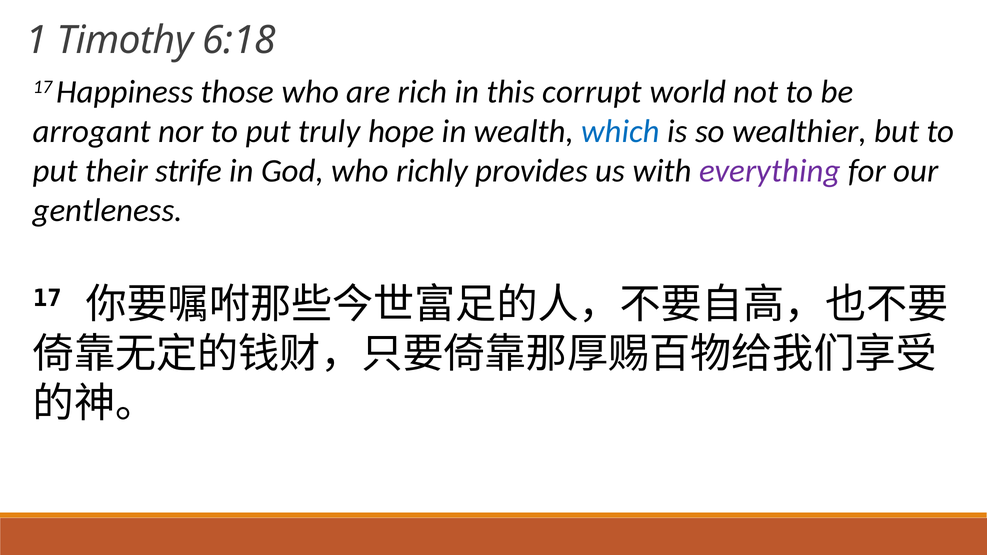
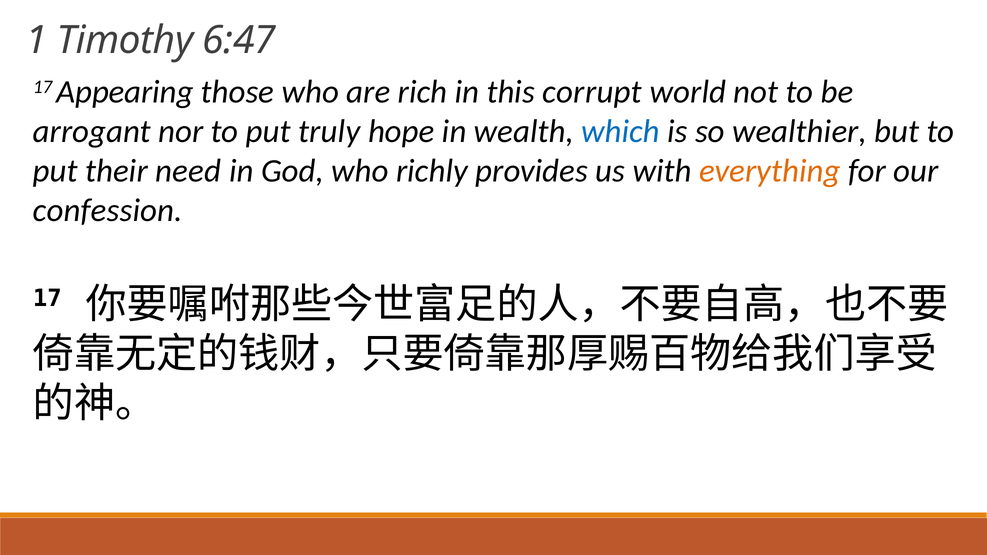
6:18: 6:18 -> 6:47 (239, 40)
Happiness: Happiness -> Appearing (125, 92)
strife: strife -> need (188, 171)
everything colour: purple -> orange (770, 171)
gentleness: gentleness -> confession (108, 211)
